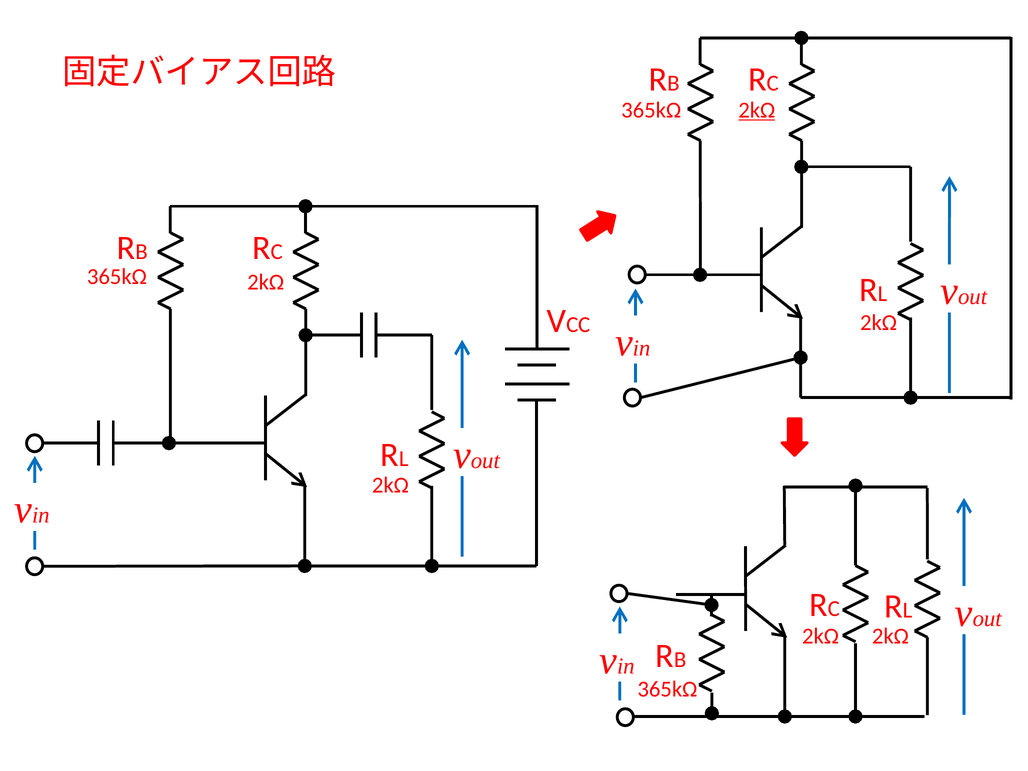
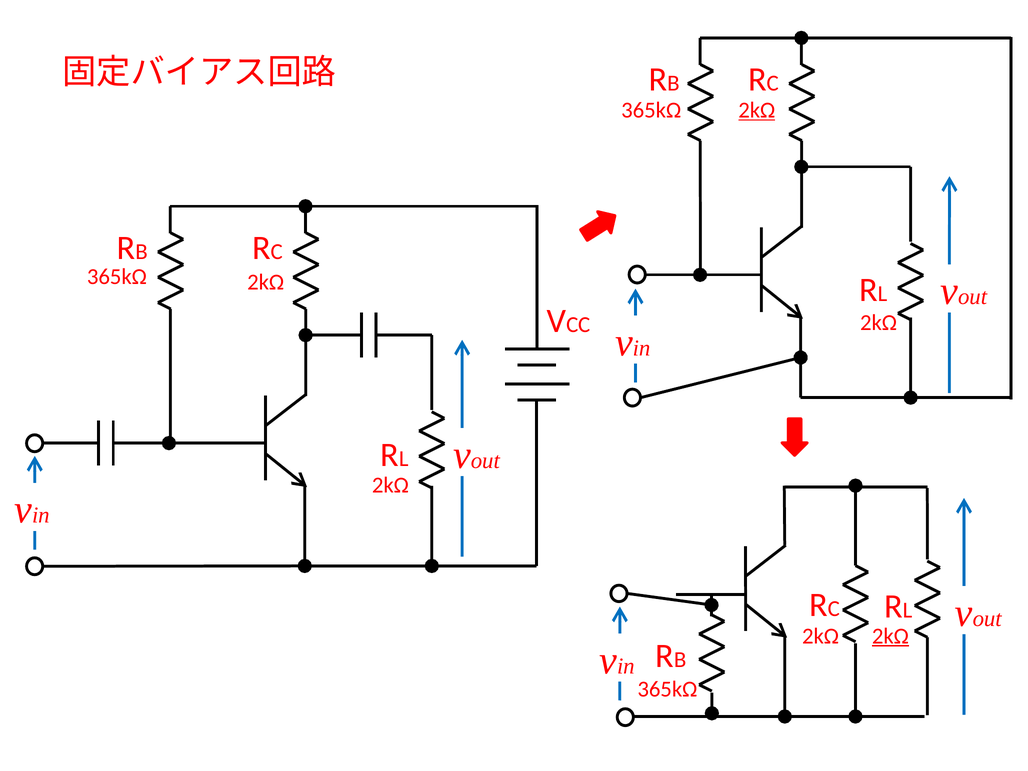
2kΩ underline: none -> present (890, 636)
